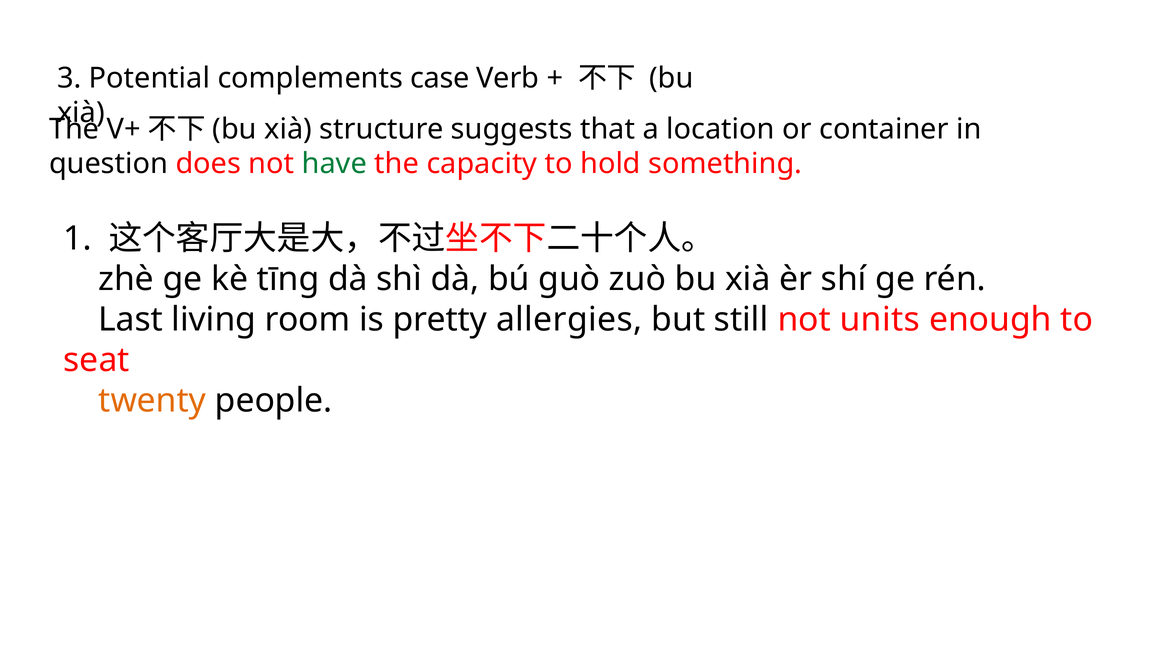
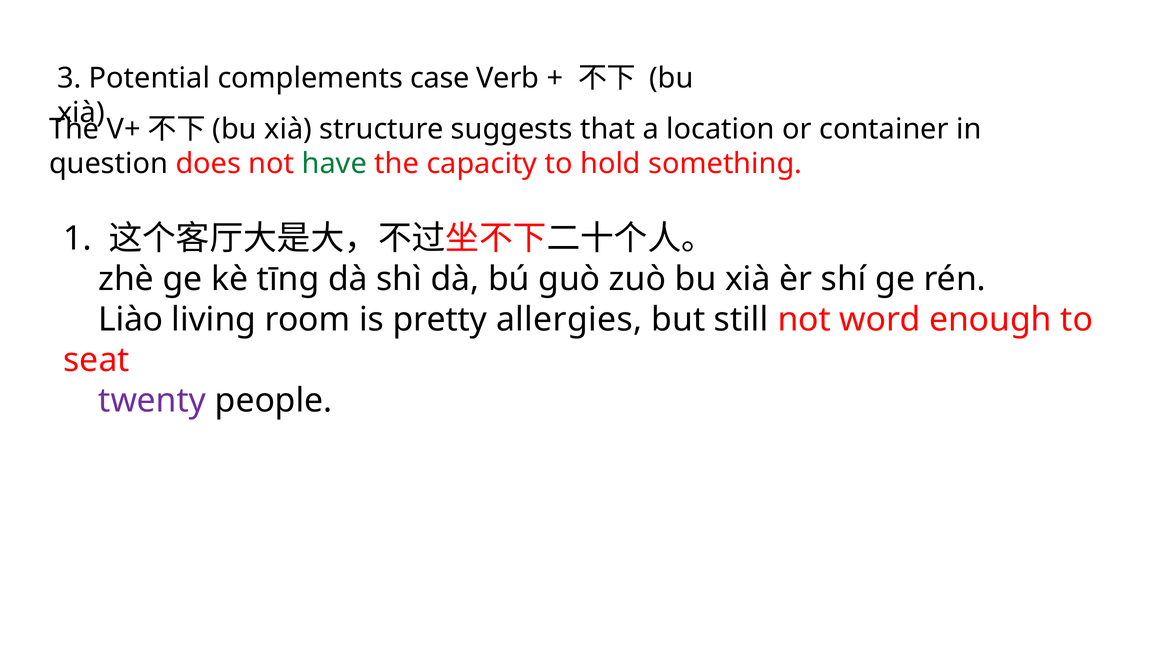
Last: Last -> Liào (131, 319)
units: units -> word (880, 319)
twenty colour: orange -> purple (152, 400)
